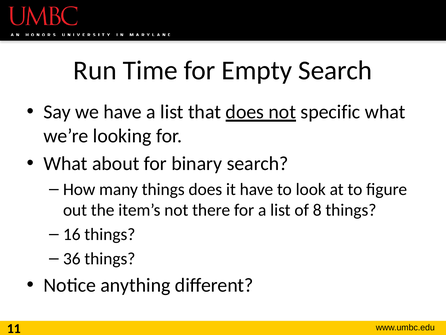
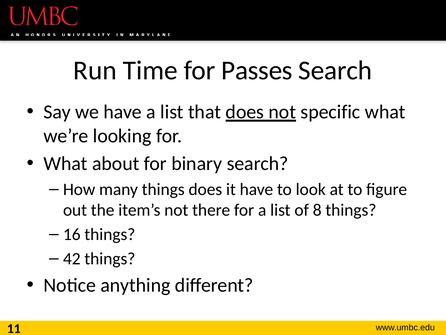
Empty: Empty -> Passes (257, 70)
36: 36 -> 42 (72, 258)
